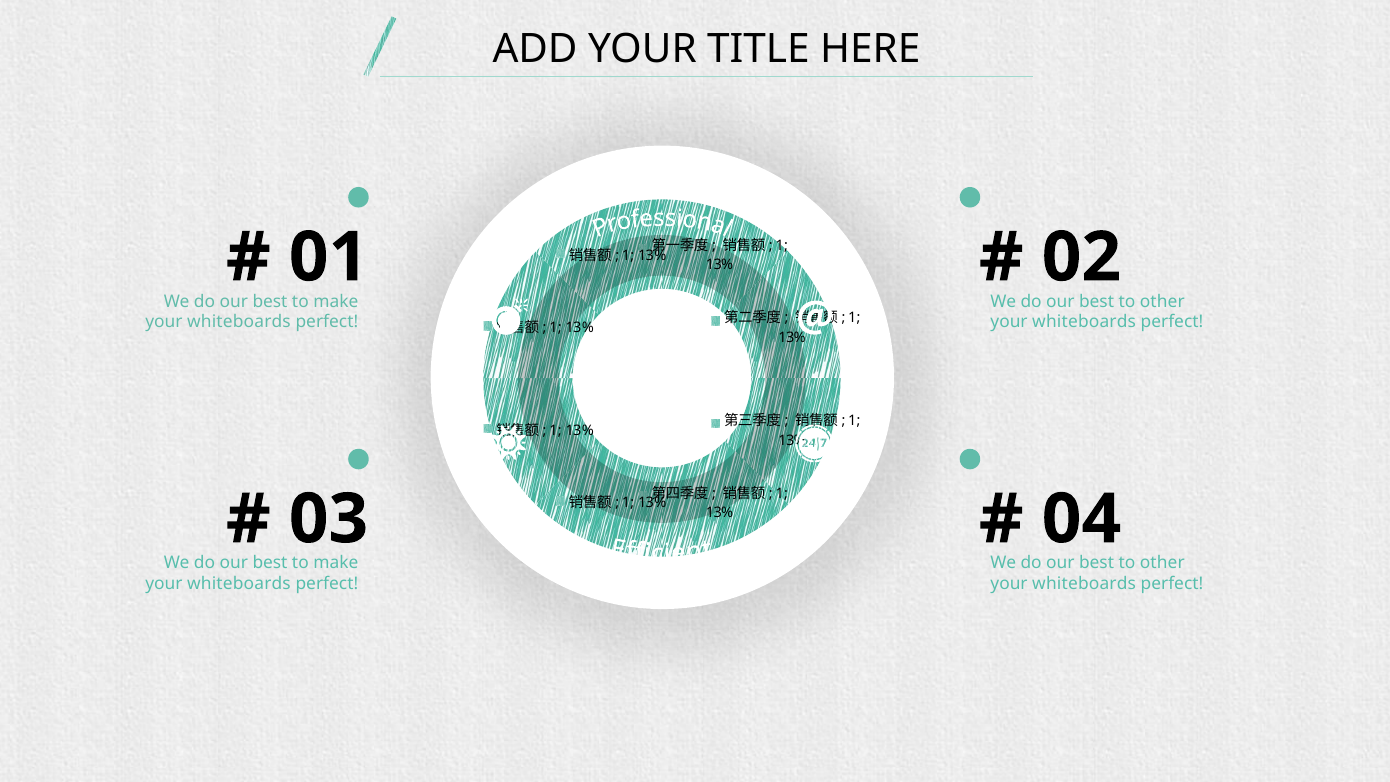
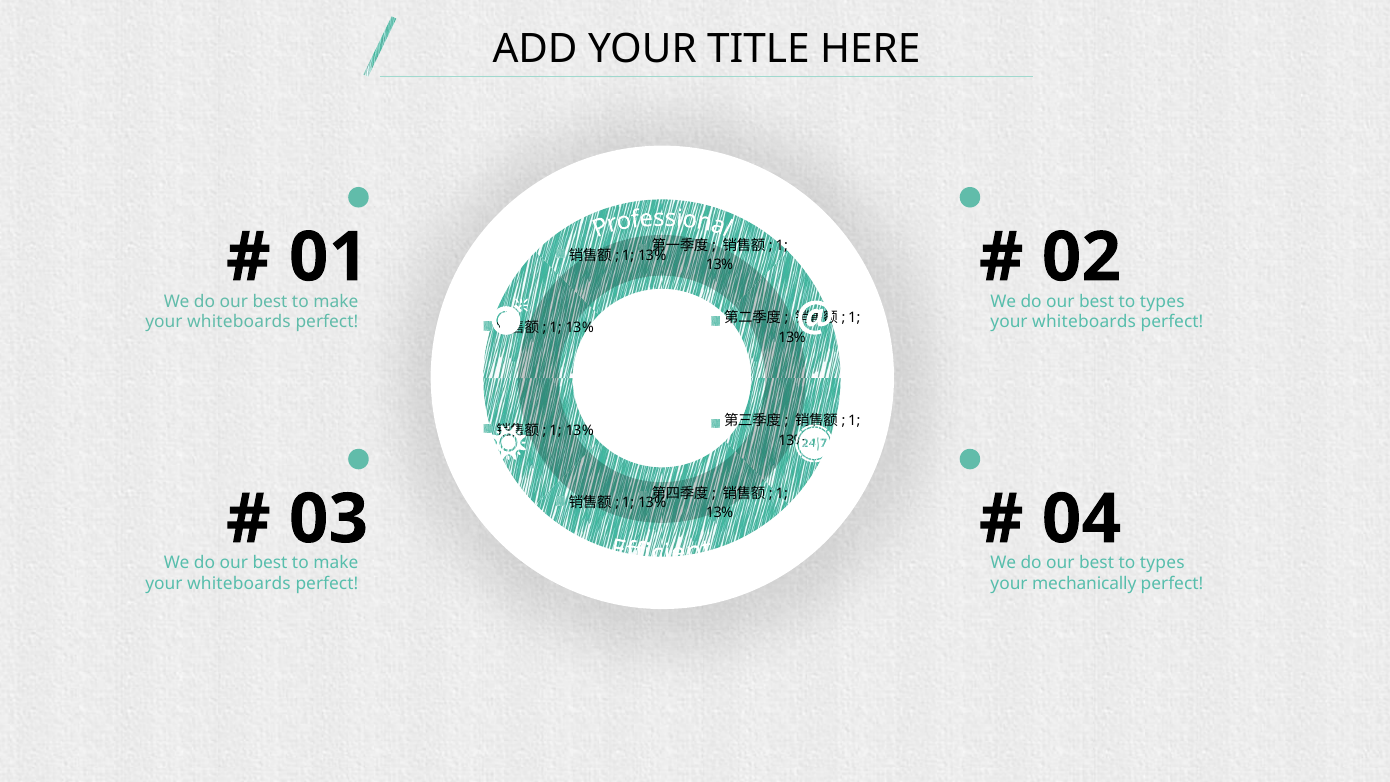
other: other -> types (1162, 301)
other: other -> types (1162, 563)
whiteboards: whiteboards -> mechanically (1084, 584)
